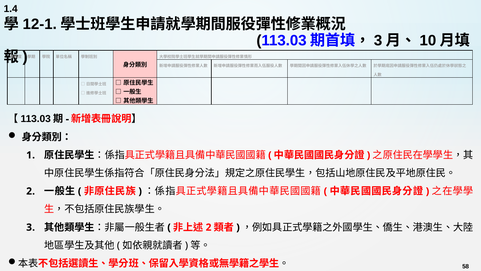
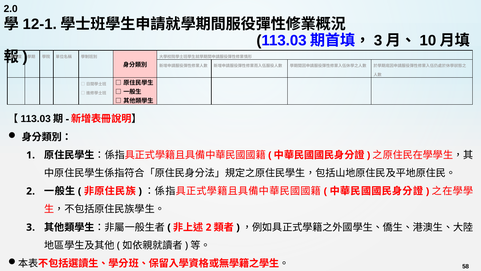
1.4: 1.4 -> 2.0 (11, 9)
